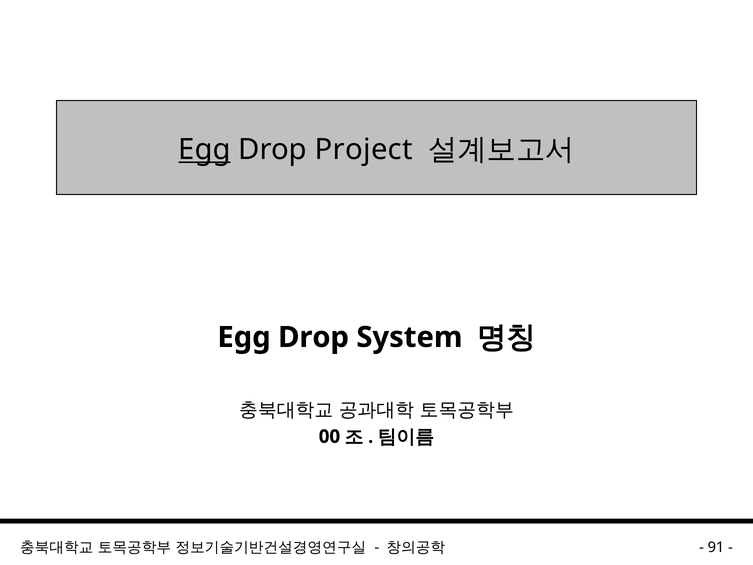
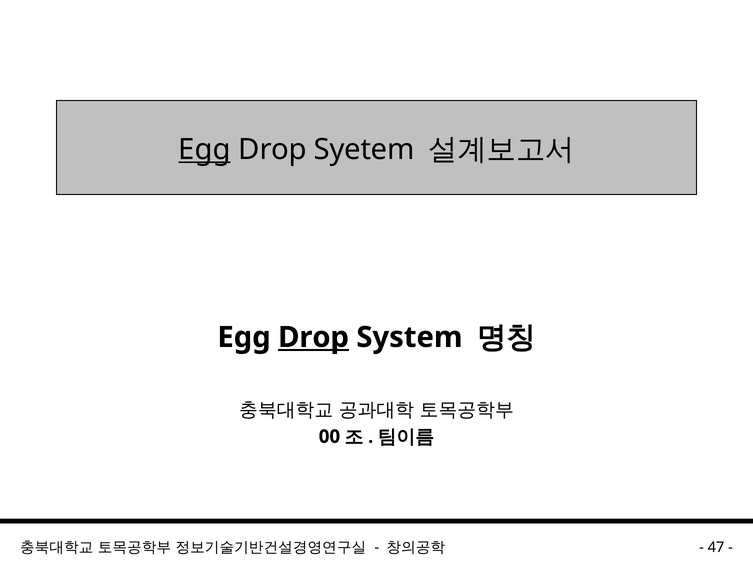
Project: Project -> Syetem (364, 150)
Drop underline: none -> present (314, 337)
91: 91 -> 47 (716, 547)
